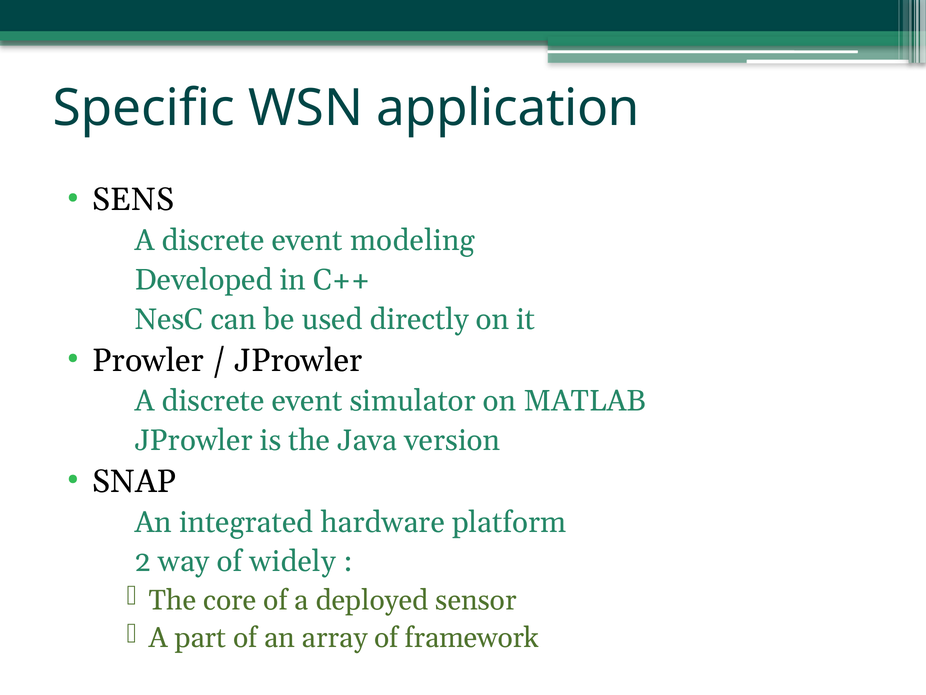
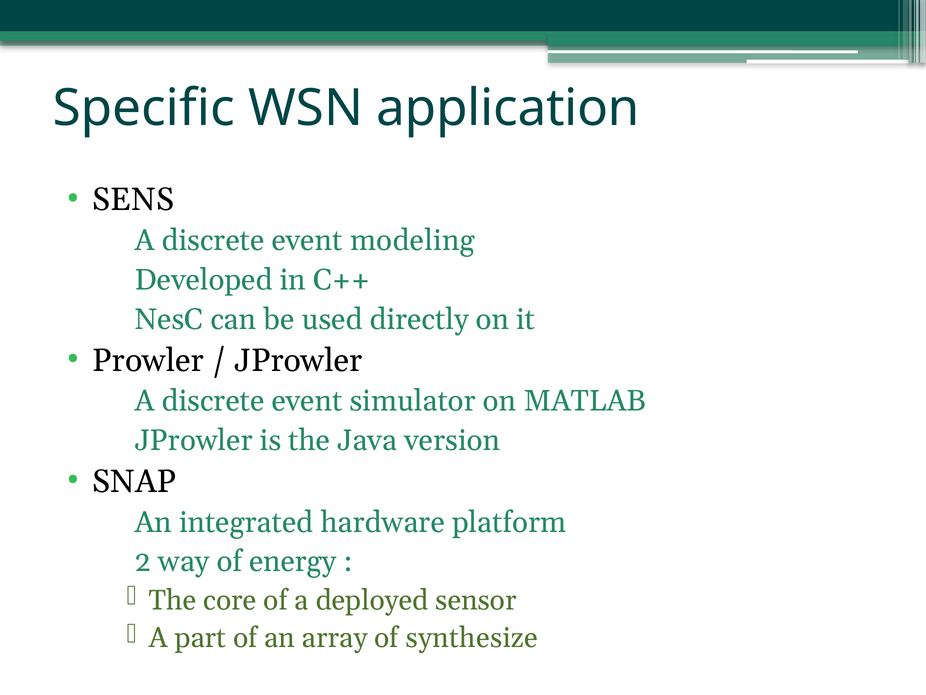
widely: widely -> energy (293, 561)
framework: framework -> synthesize (472, 638)
